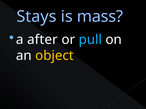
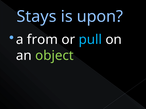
mass: mass -> upon (100, 17)
after: after -> from (42, 40)
object colour: yellow -> light green (54, 56)
